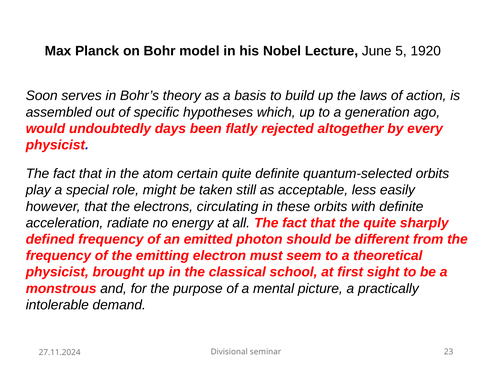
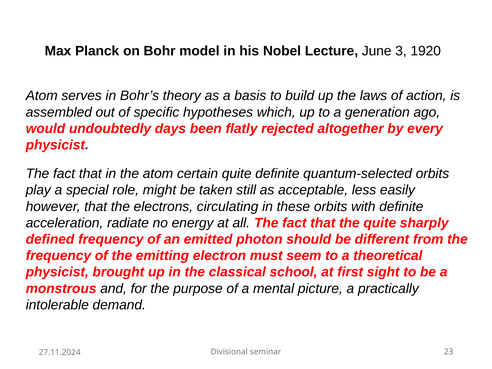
5: 5 -> 3 (401, 51)
Soon: Soon -> Atom (42, 96)
